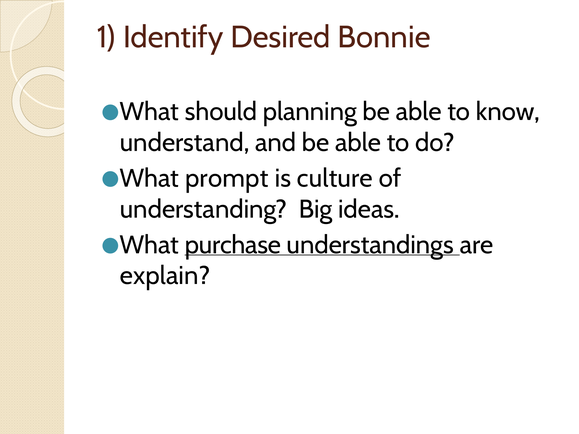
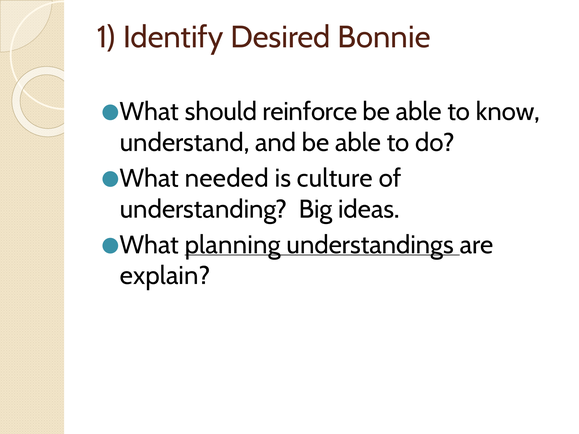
planning: planning -> reinforce (310, 112)
prompt: prompt -> needed (227, 178)
purchase: purchase -> planning (233, 245)
